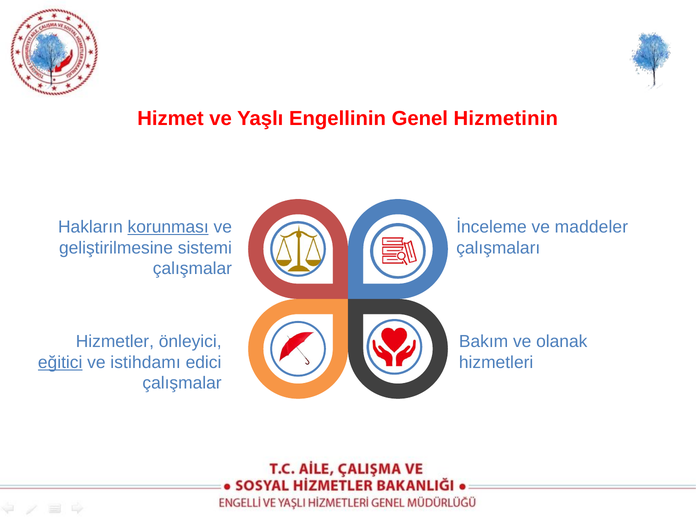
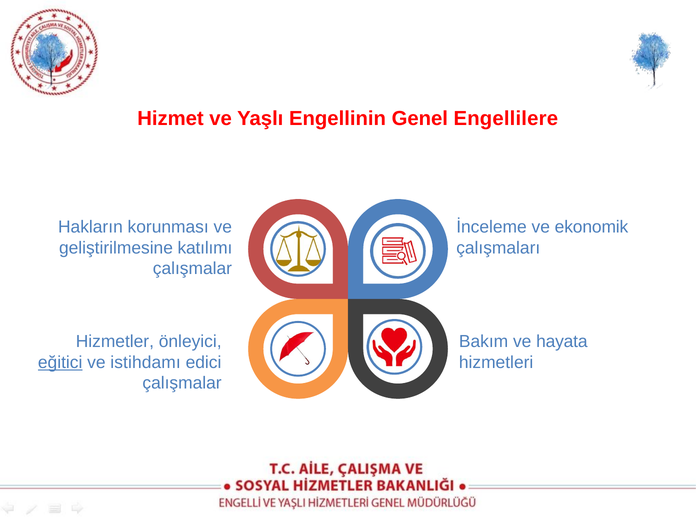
Hizmetinin: Hizmetinin -> Engellilere (506, 119)
korunması underline: present -> none (168, 227)
maddeler: maddeler -> ekonomik (592, 227)
sistemi: sistemi -> katılımı (205, 248)
olanak: olanak -> hayata (562, 341)
